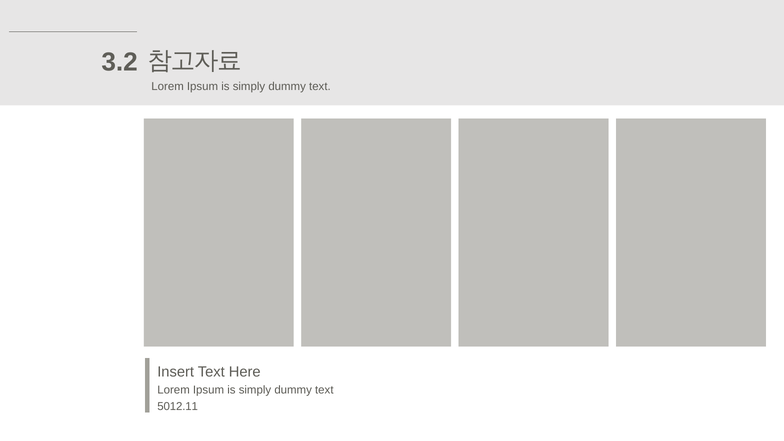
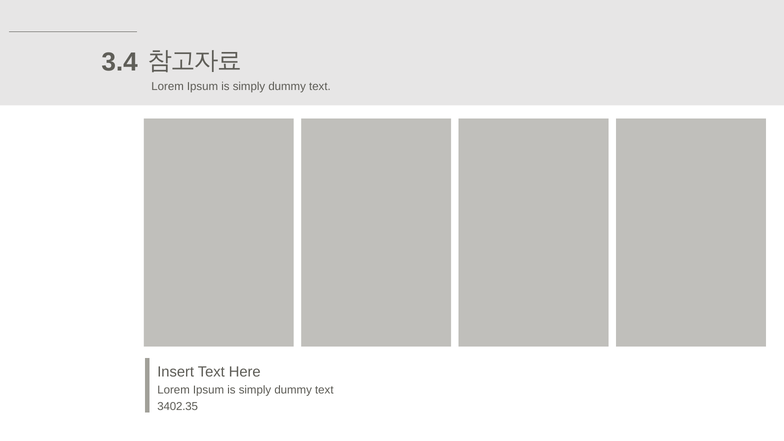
3.2: 3.2 -> 3.4 (120, 62)
5012.11: 5012.11 -> 3402.35 (178, 406)
